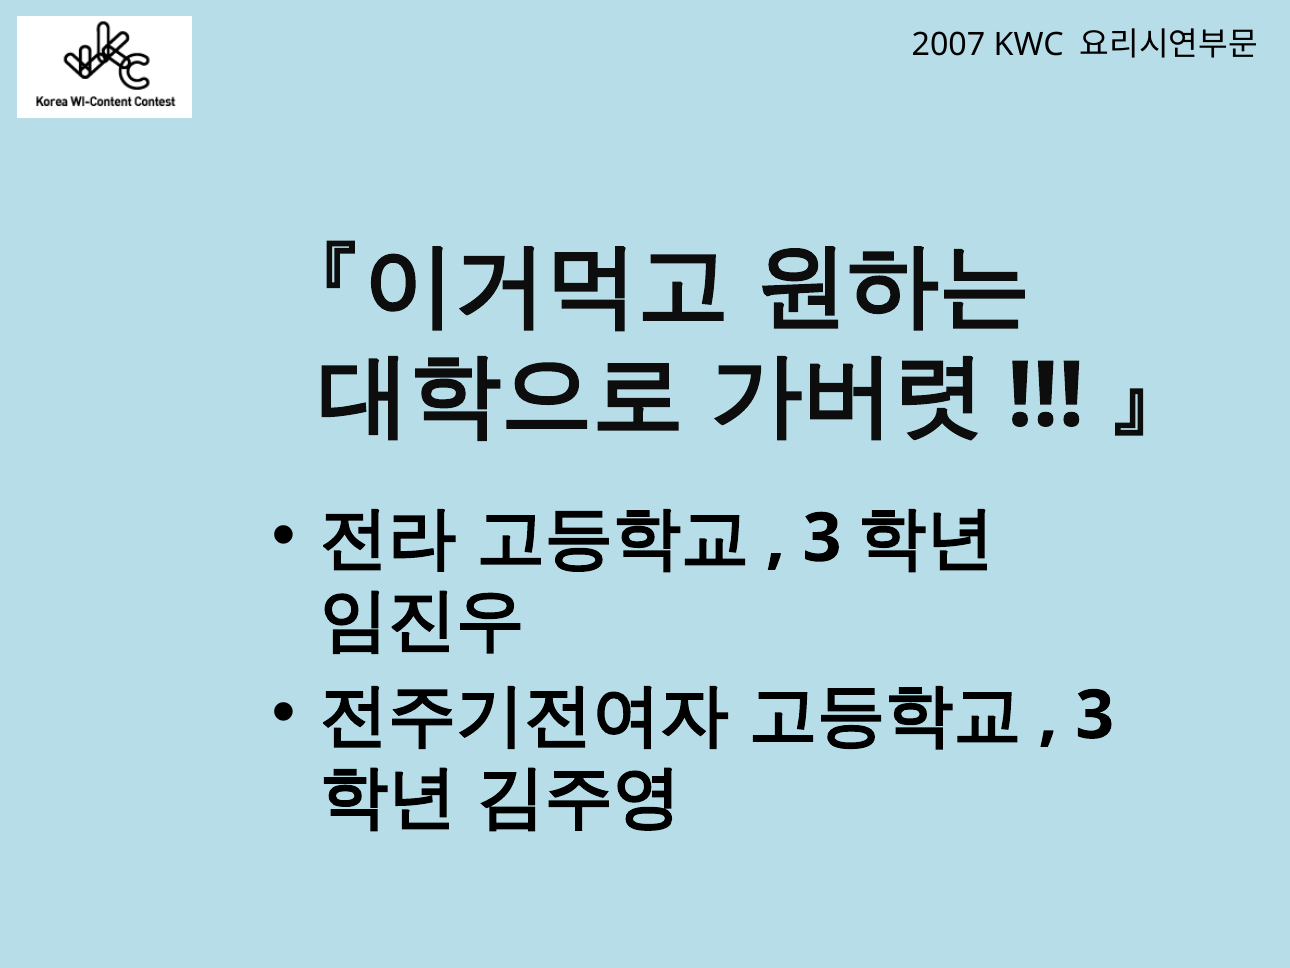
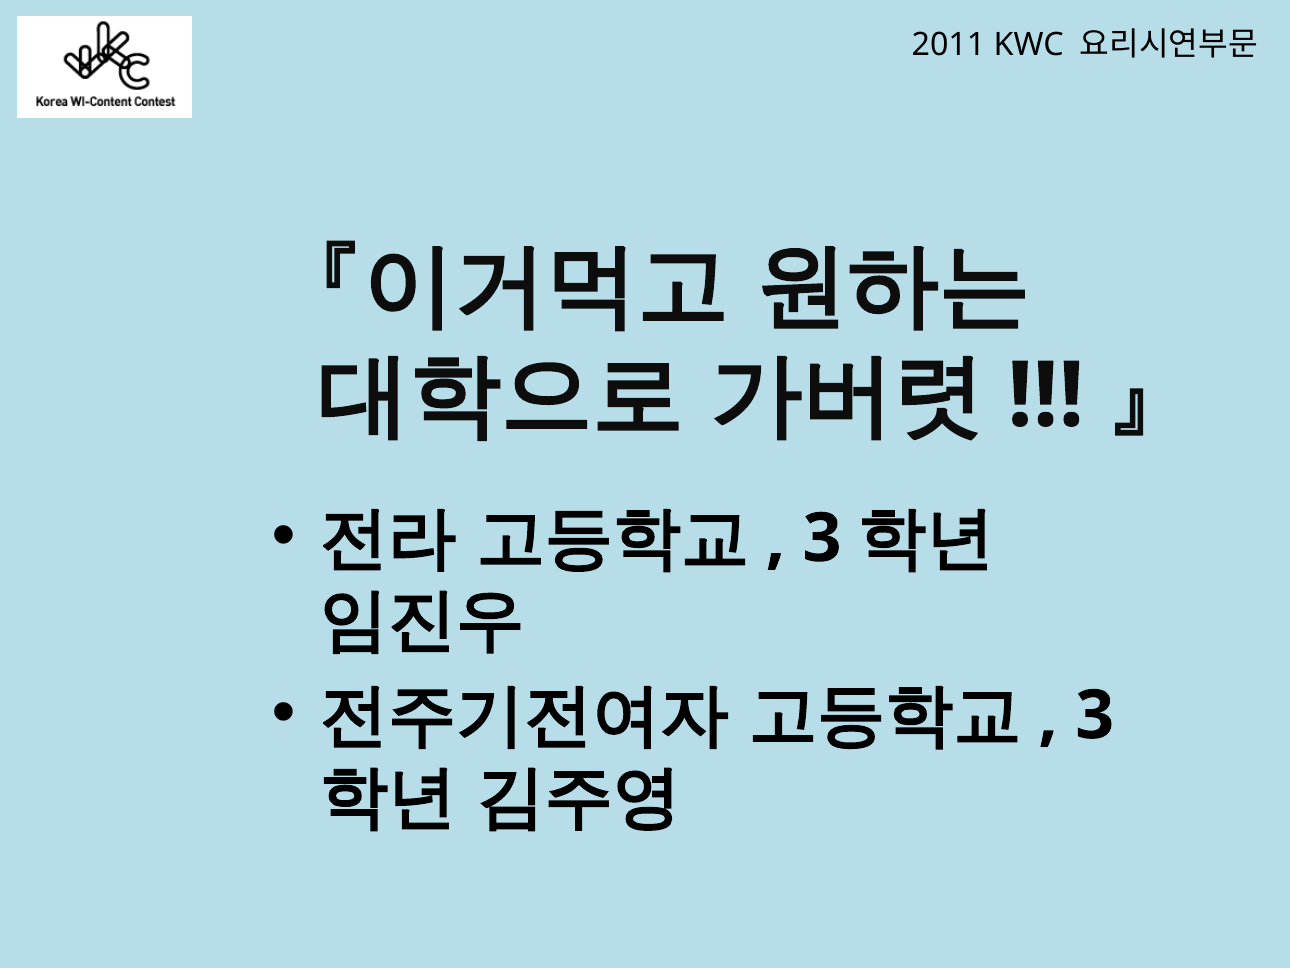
2007: 2007 -> 2011 (949, 44)
